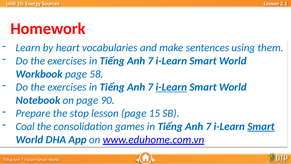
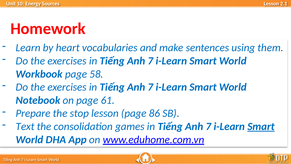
i-Learn underline: present -> none (171, 87)
90: 90 -> 61 (108, 100)
15: 15 -> 86 (155, 113)
Coal: Coal -> Text (25, 126)
